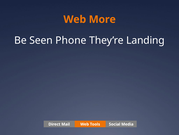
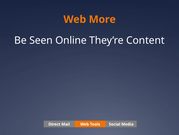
Phone: Phone -> Online (71, 40)
Landing: Landing -> Content (145, 40)
